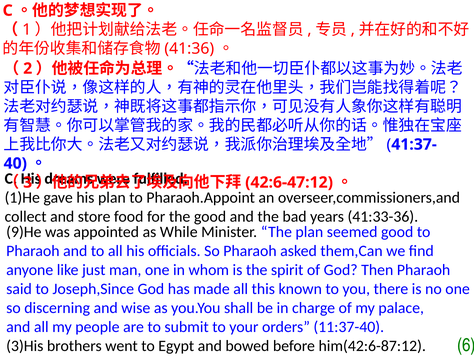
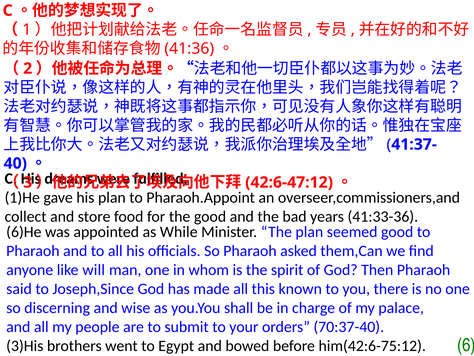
9)He: 9)He -> 6)He (24, 232)
just: just -> will (94, 270)
11:37-40: 11:37-40 -> 70:37-40 (349, 327)
him(42:6-87:12: him(42:6-87:12 -> him(42:6-75:12 (372, 346)
